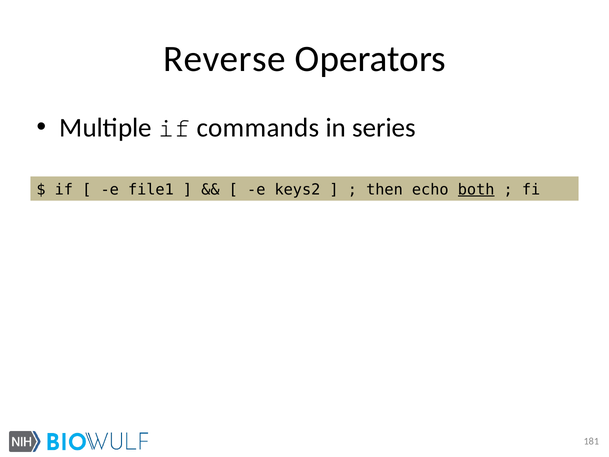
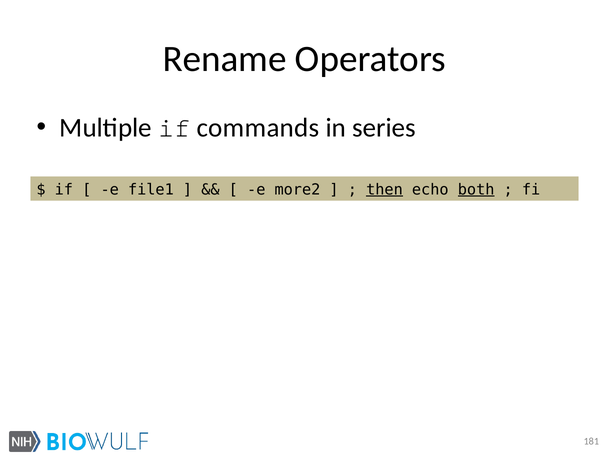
Reverse: Reverse -> Rename (225, 59)
keys2: keys2 -> more2 (297, 189)
then underline: none -> present (385, 189)
